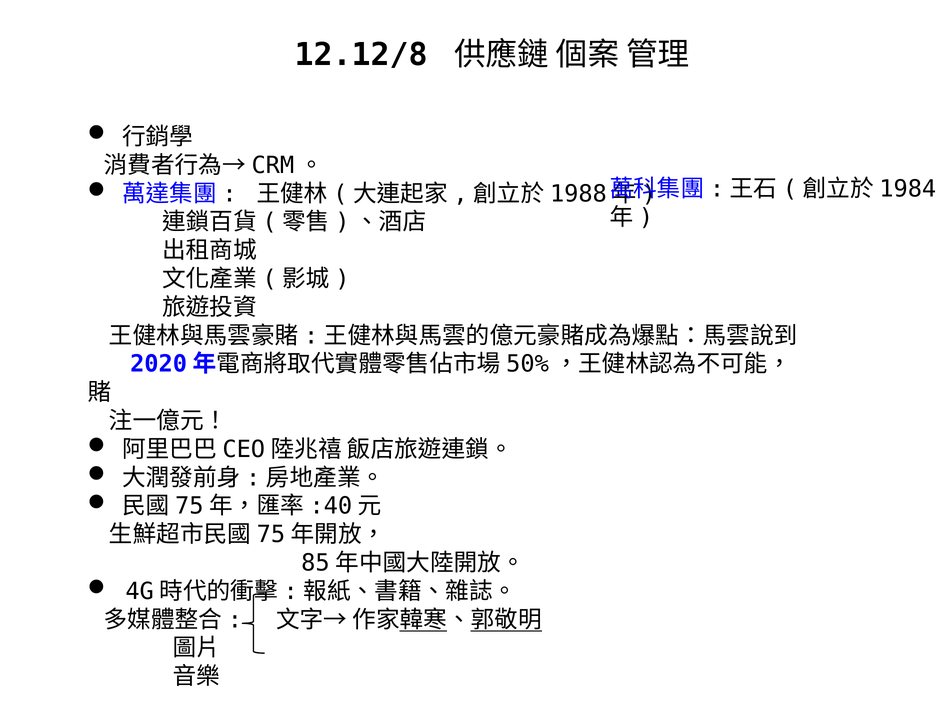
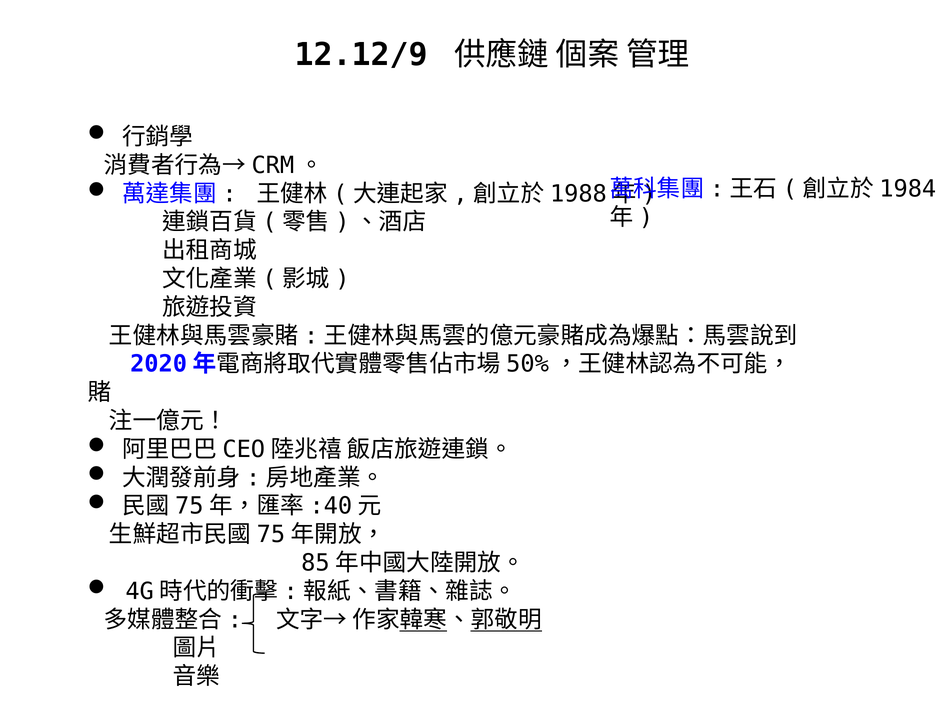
12.12/8: 12.12/8 -> 12.12/9 (361, 55)
